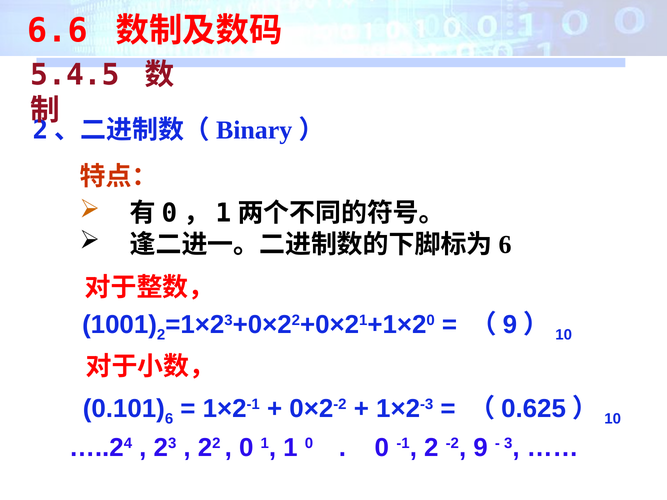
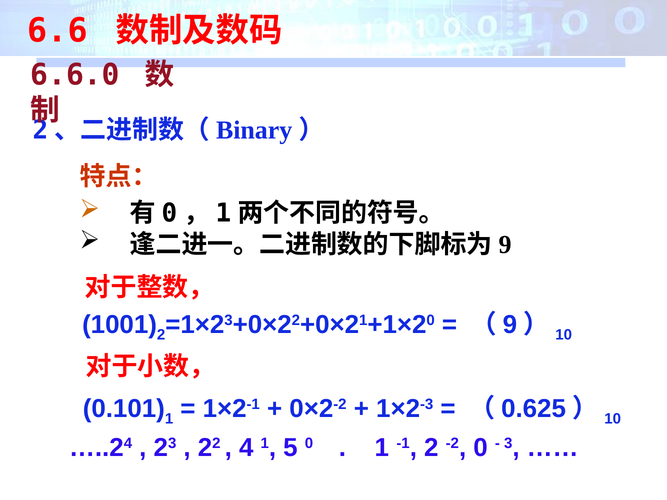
5.4.5: 5.4.5 -> 6.6.0 (75, 75)
6: 6 -> 9 (505, 245)
6: 6 -> 1 (169, 419)
0: 0 -> 4 (246, 448)
1 1: 1 -> 5 (290, 448)
0: 0 -> 1 (382, 448)
-2 9: 9 -> 0 (481, 448)
